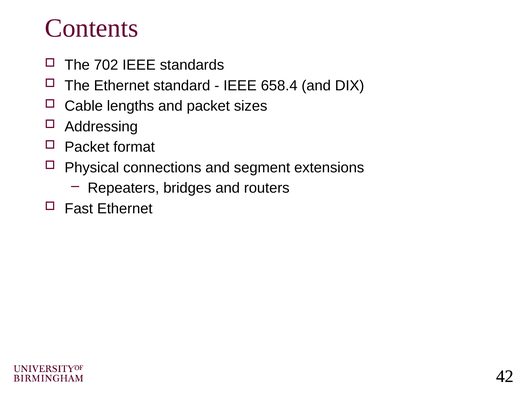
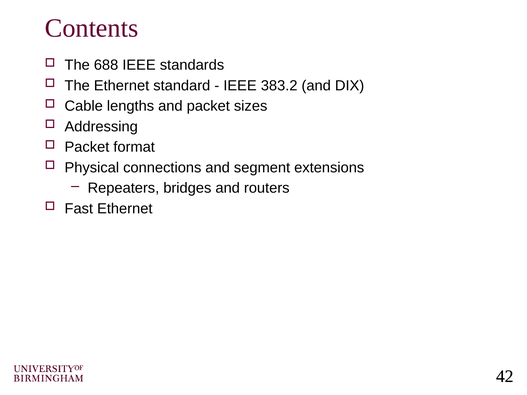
702: 702 -> 688 (106, 65)
658.4: 658.4 -> 383.2 (279, 86)
